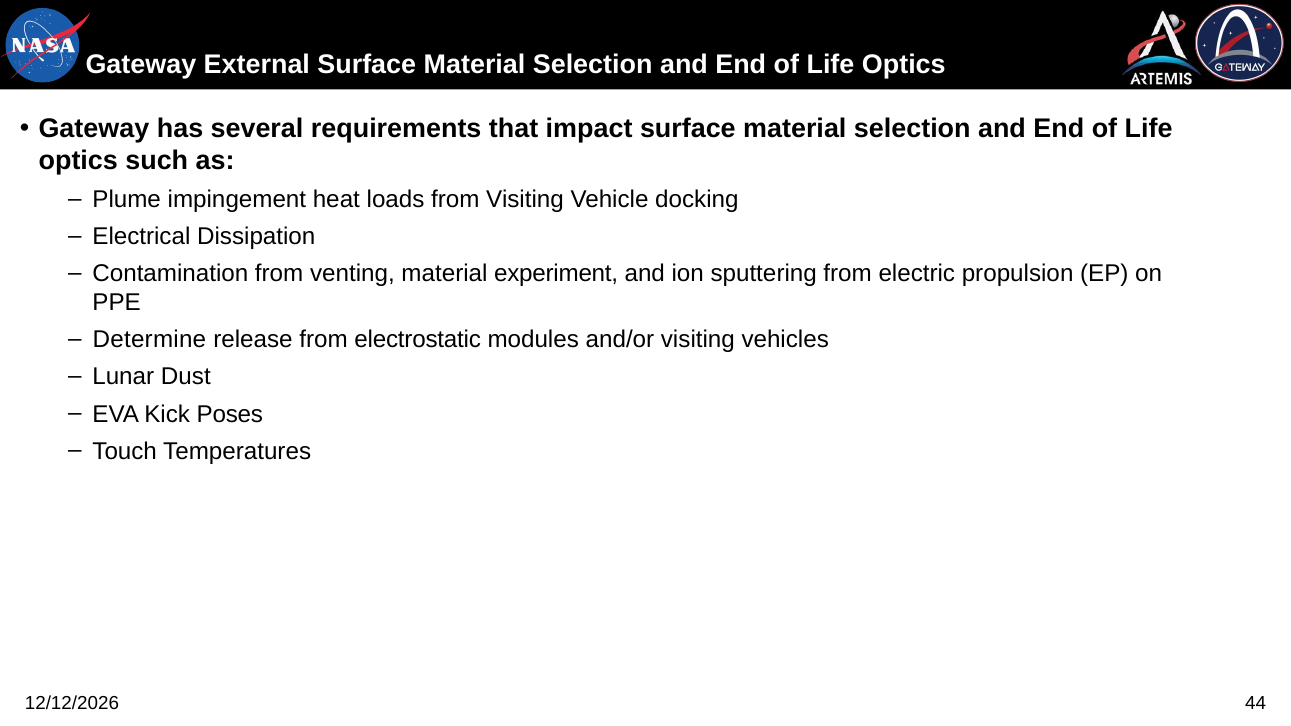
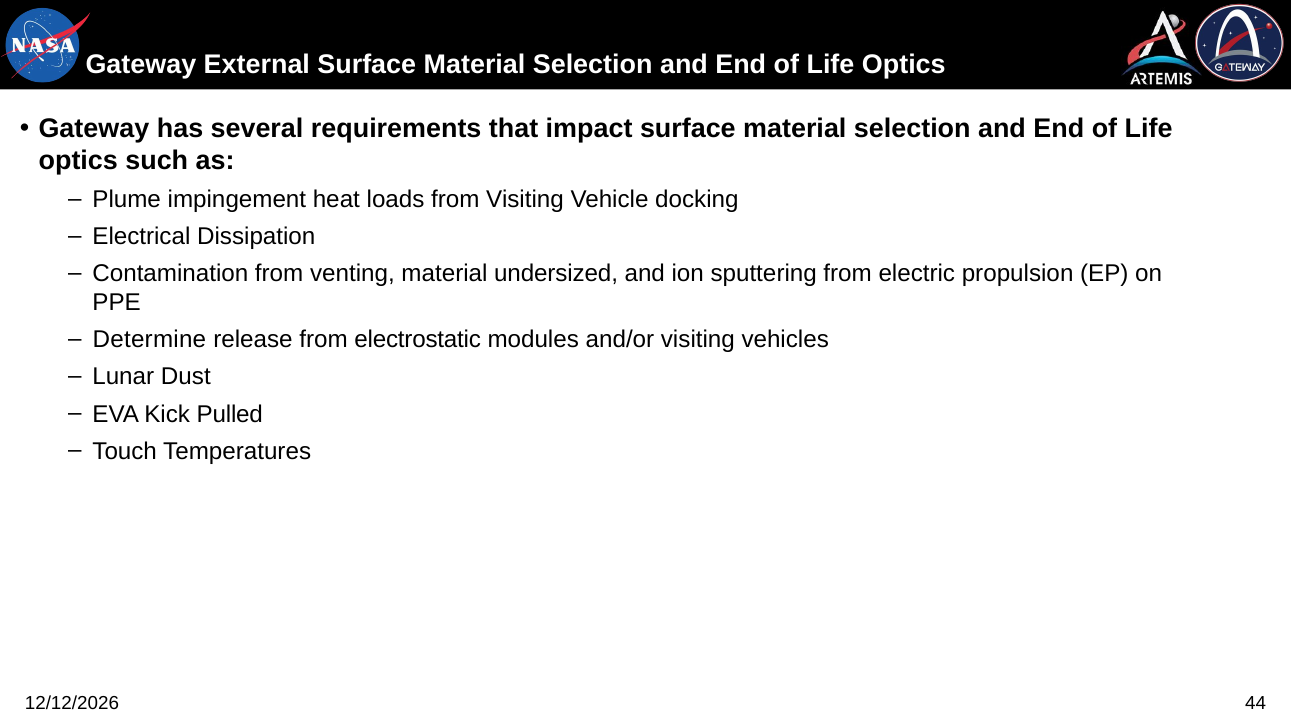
experiment: experiment -> undersized (556, 274)
Poses: Poses -> Pulled (230, 414)
